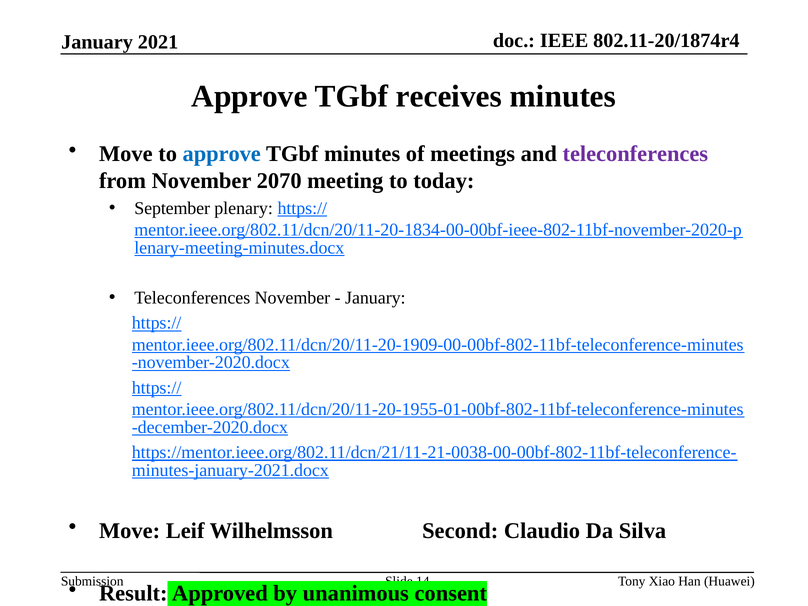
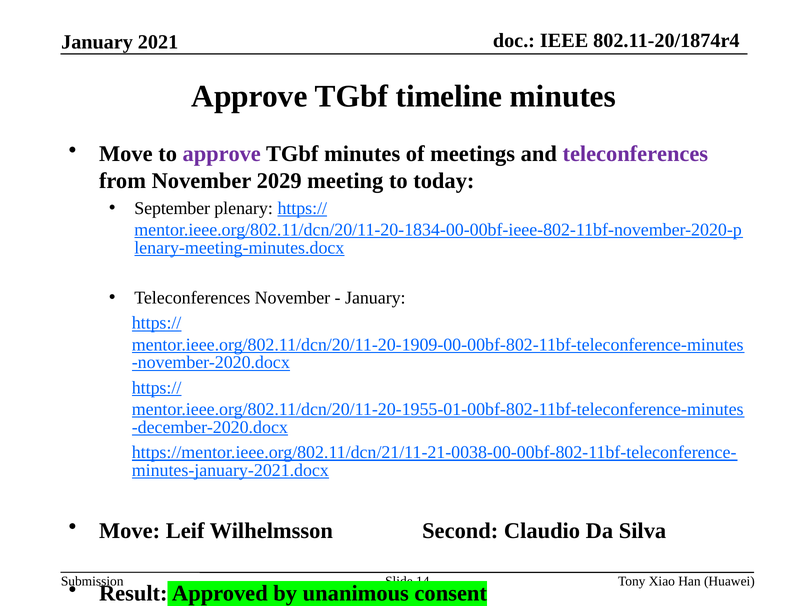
receives: receives -> timeline (449, 96)
approve colour: blue -> purple (222, 154)
2070: 2070 -> 2029 (279, 181)
